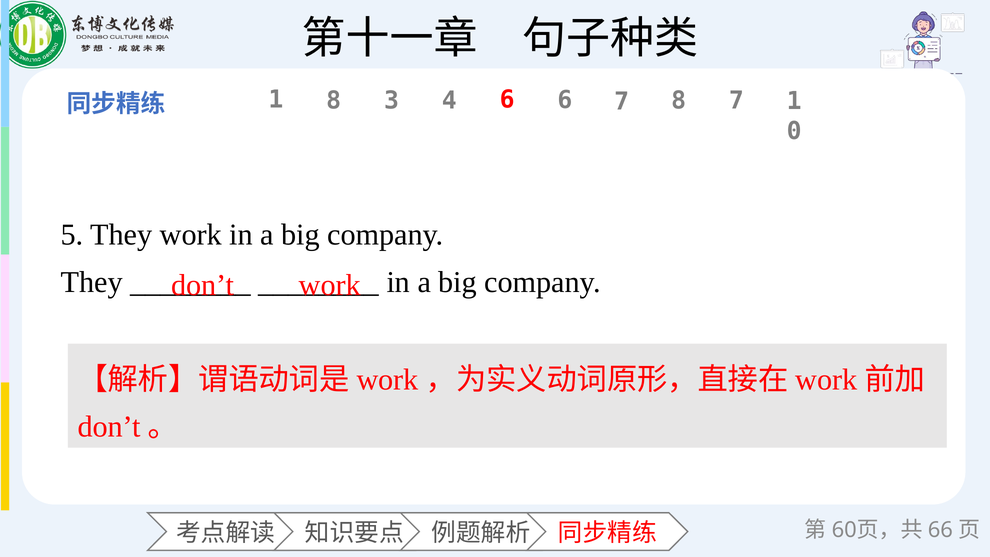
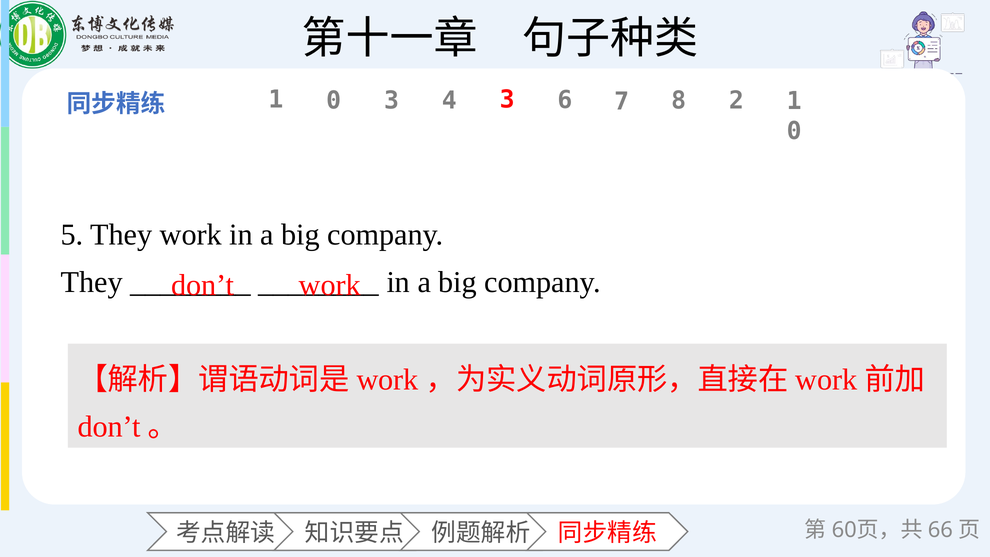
8: 8 -> 0 (334, 100)
4 6: 6 -> 3 (507, 99)
8 7: 7 -> 2 (736, 100)
